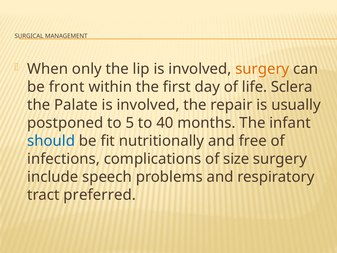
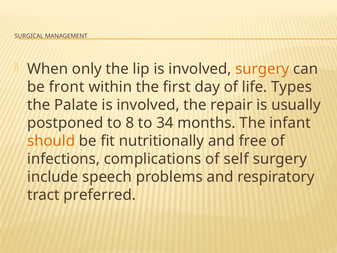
Sclera: Sclera -> Types (292, 87)
5: 5 -> 8 (130, 123)
40: 40 -> 34 (165, 123)
should colour: blue -> orange (51, 141)
size: size -> self (236, 159)
